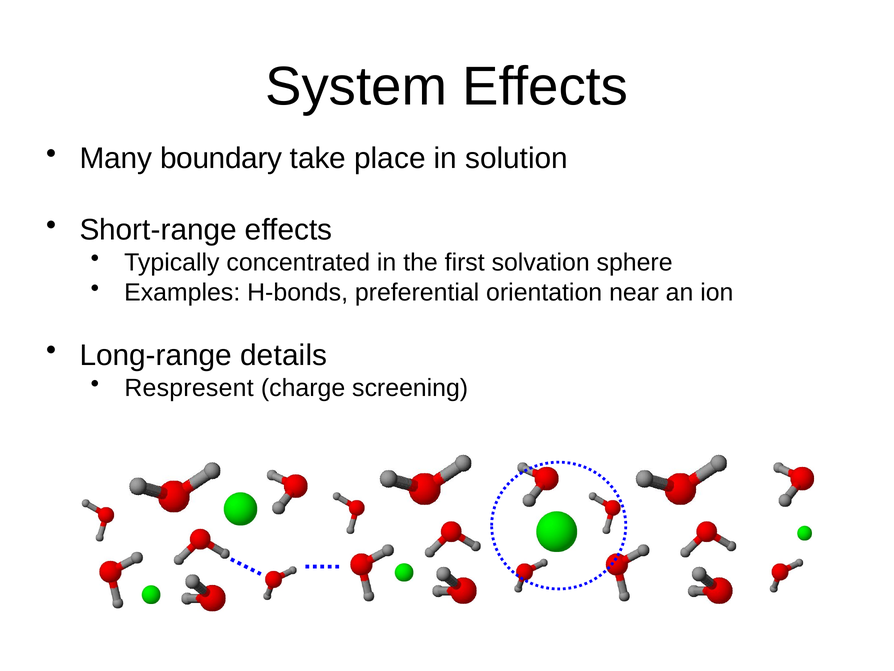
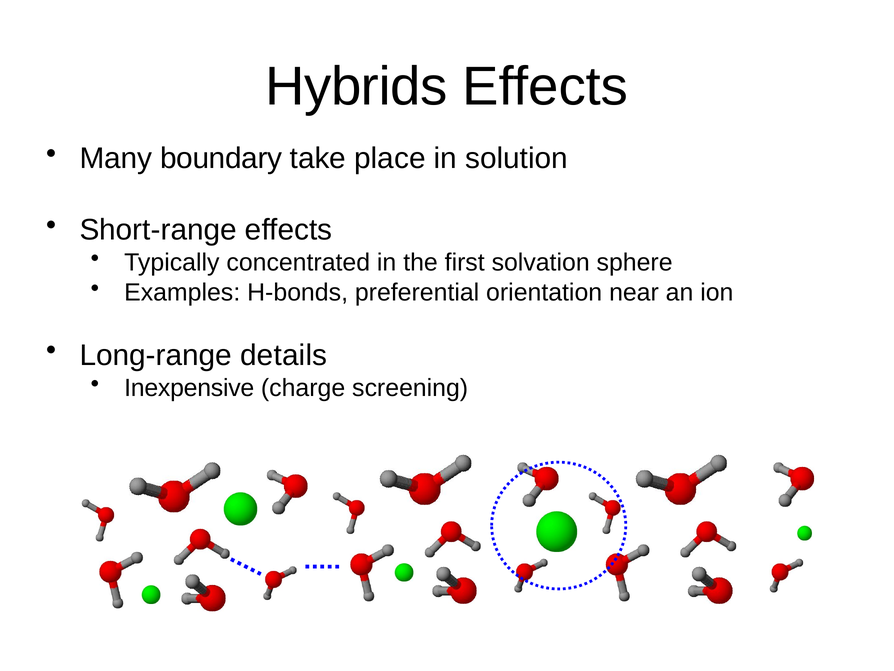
System: System -> Hybrids (356, 87)
Respresent: Respresent -> Inexpensive (189, 388)
